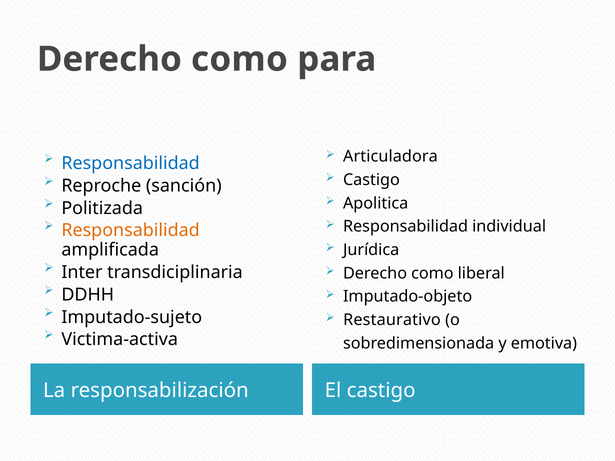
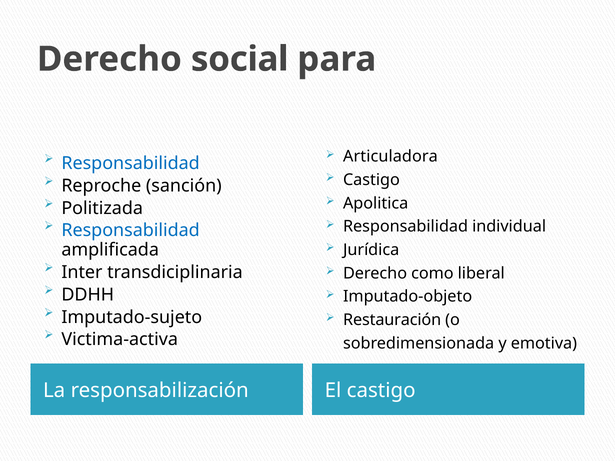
como: como -> social (240, 59)
Responsabilidad colour: orange -> blue (131, 231)
Restaurativo: Restaurativo -> Restauración (392, 320)
